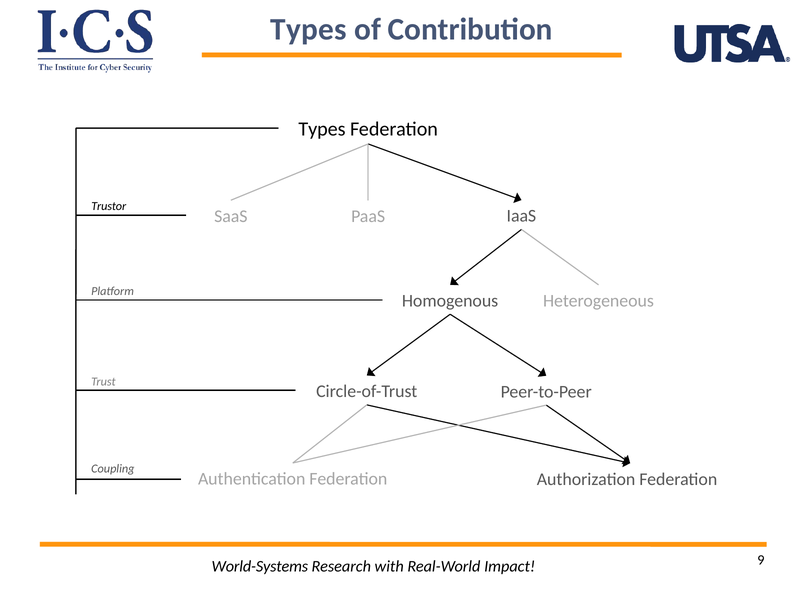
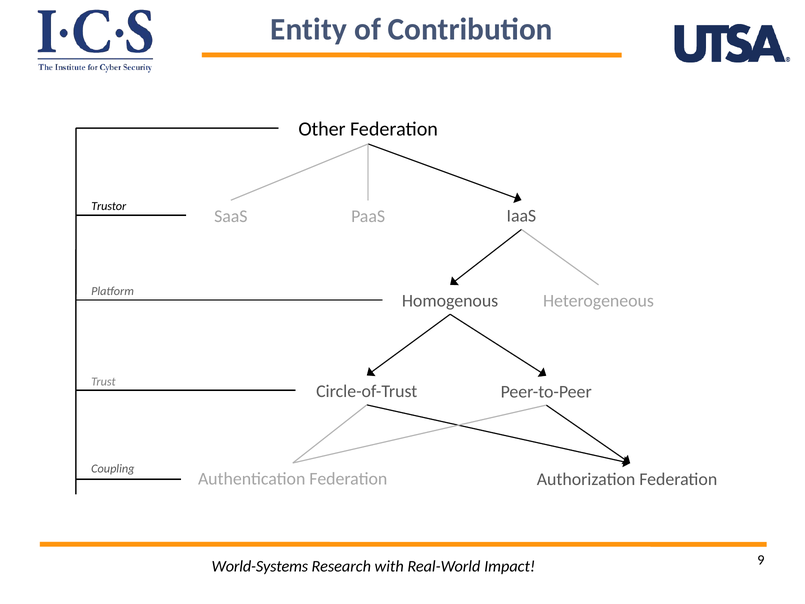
Types: Types -> Entity (309, 29)
Types: Types -> Other (322, 129)
